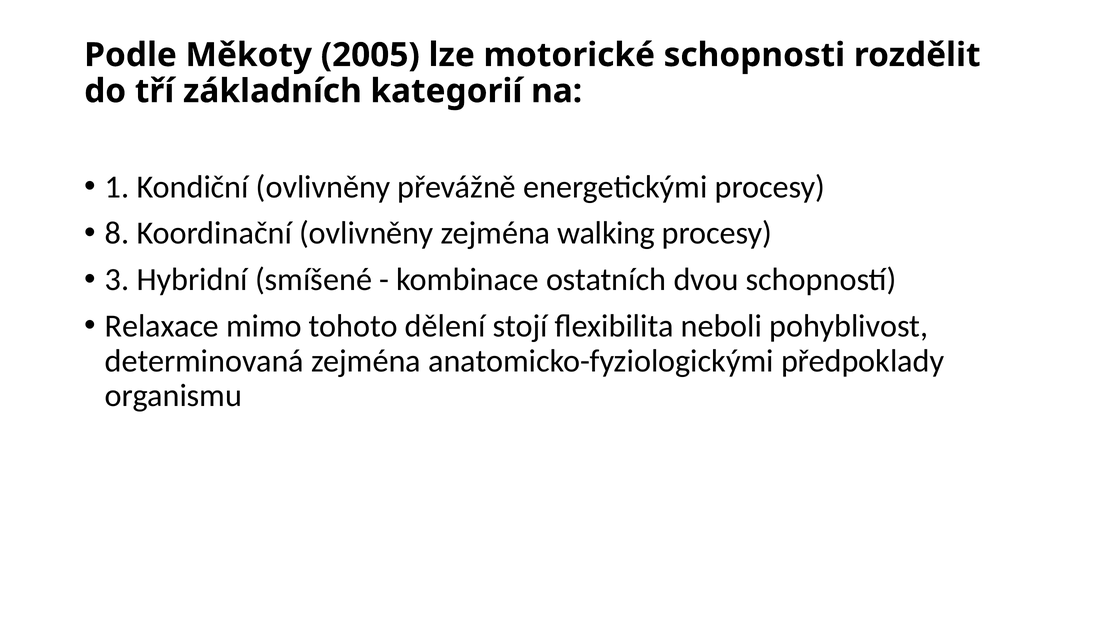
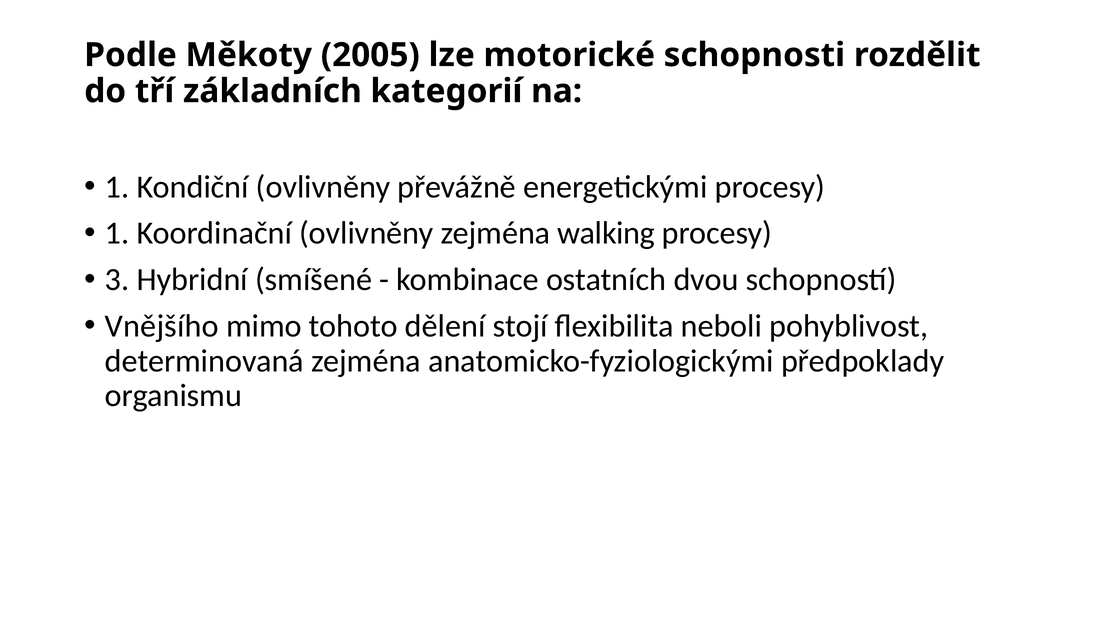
8: 8 -> 1 (117, 233)
Relaxace: Relaxace -> Vnějšího (162, 326)
